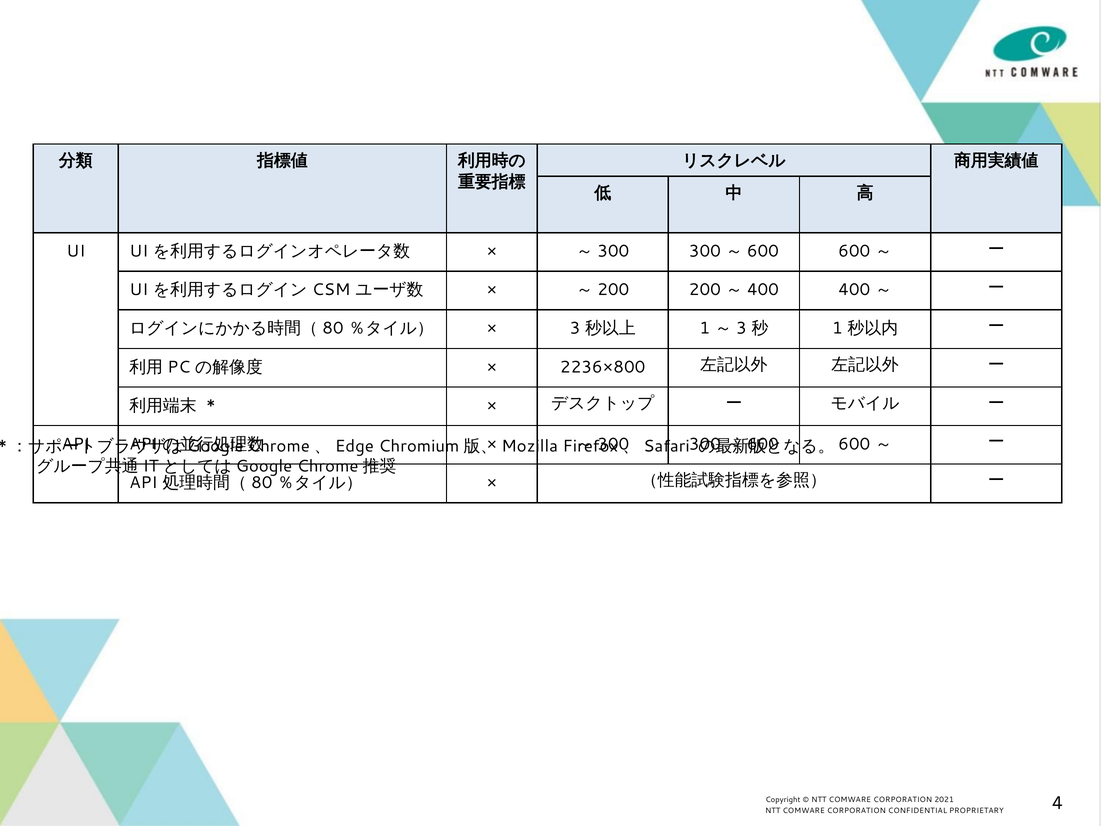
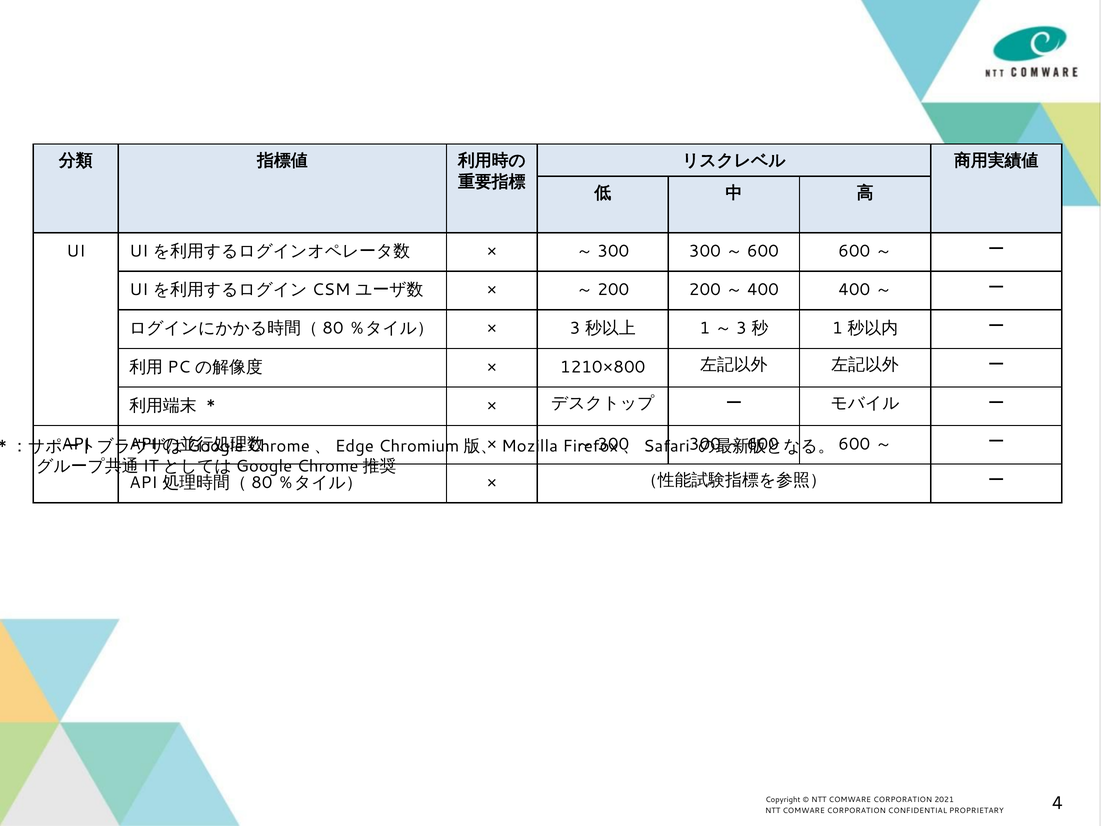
2236×800: 2236×800 -> 1210×800 (603, 367)
